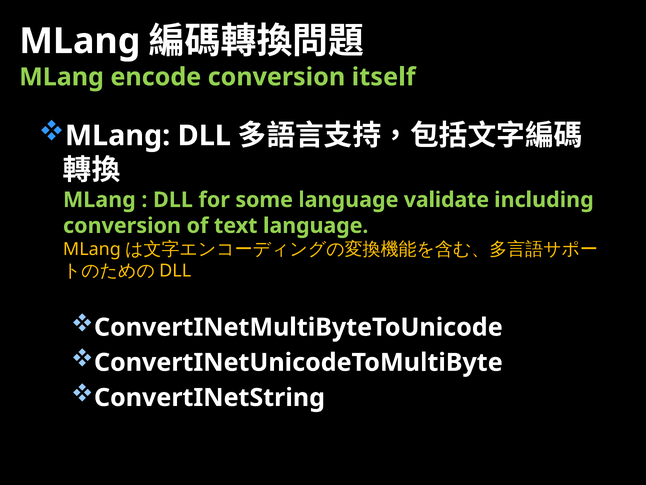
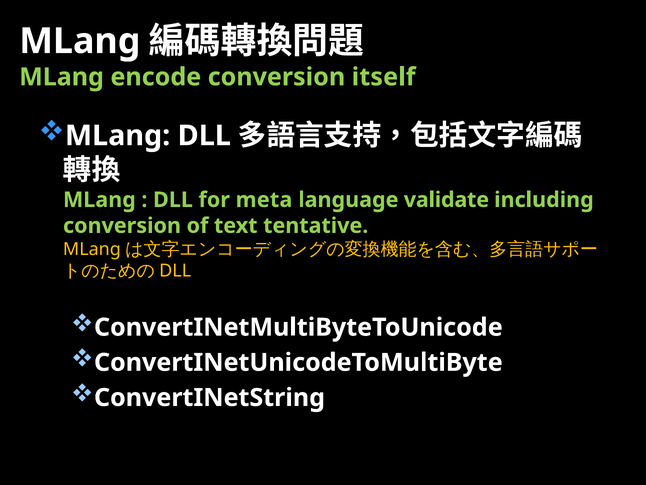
some: some -> meta (264, 200)
text language: language -> tentative (316, 226)
